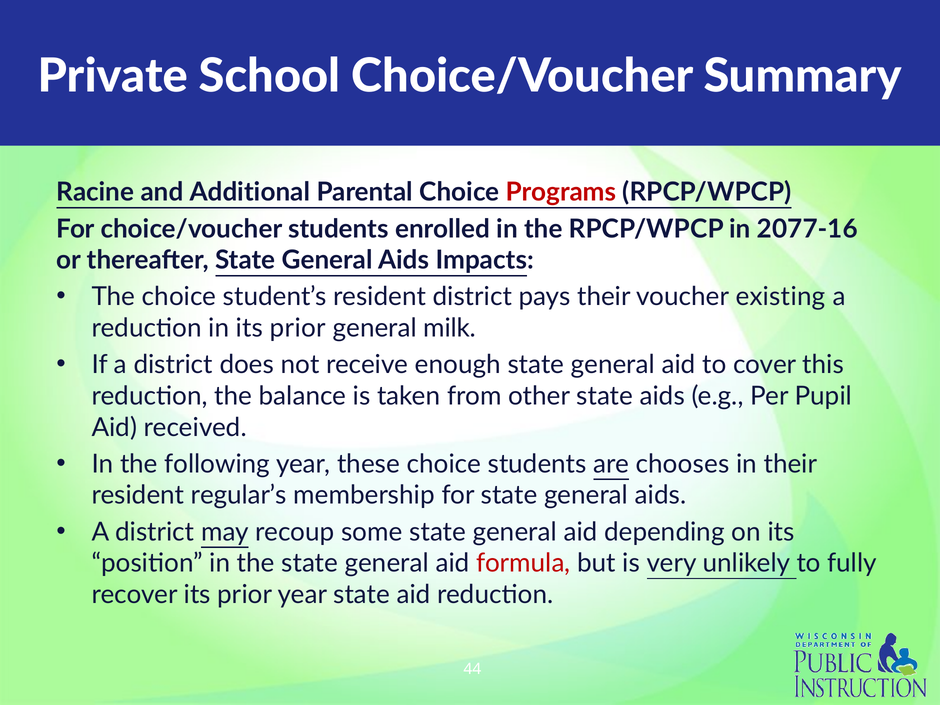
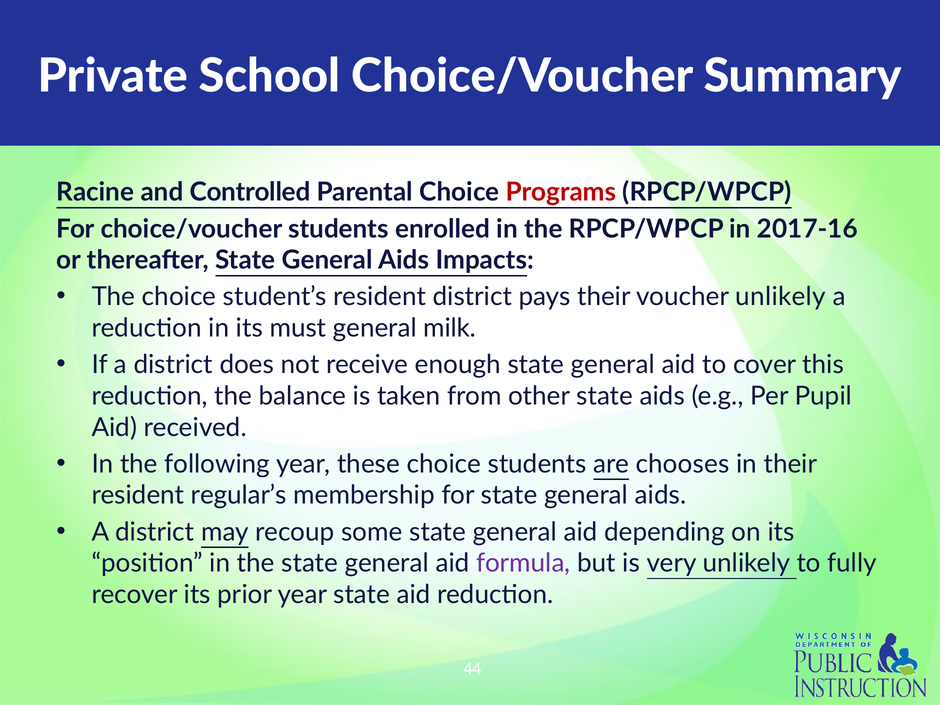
Additional: Additional -> Controlled (250, 192)
2077-16: 2077-16 -> 2017-16 (807, 229)
voucher existing: existing -> unlikely (781, 297)
in its prior: prior -> must (298, 328)
formula colour: red -> purple (523, 563)
